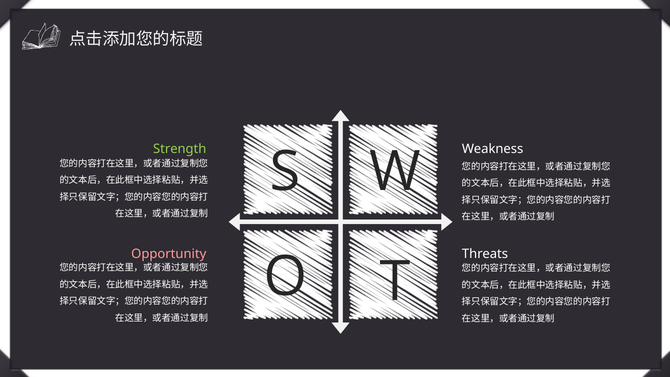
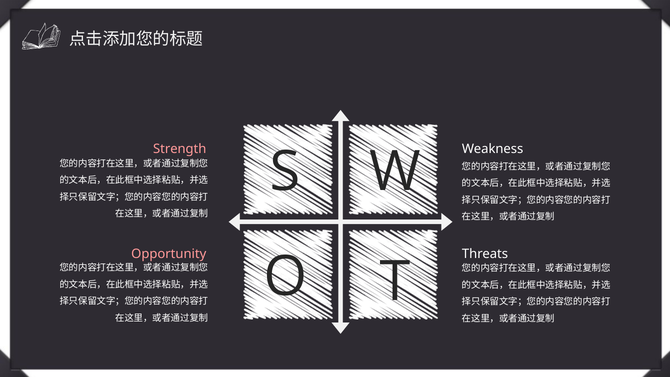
Strength colour: light green -> pink (180, 149)
